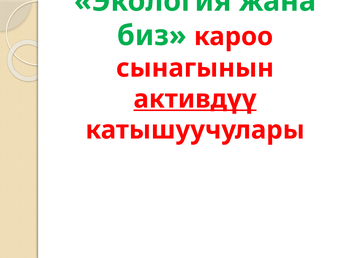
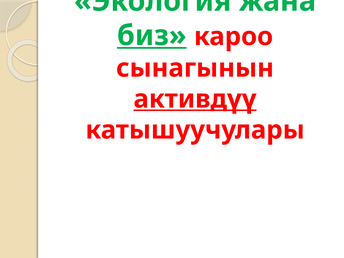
биз underline: none -> present (152, 36)
